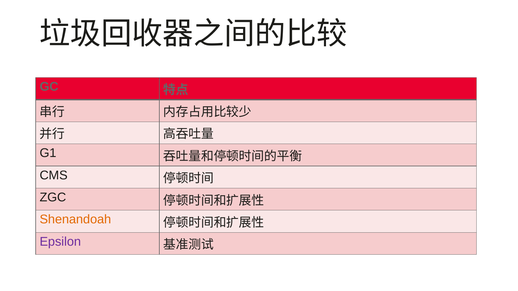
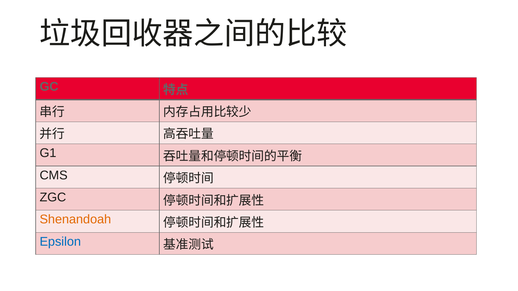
Epsilon colour: purple -> blue (60, 242)
